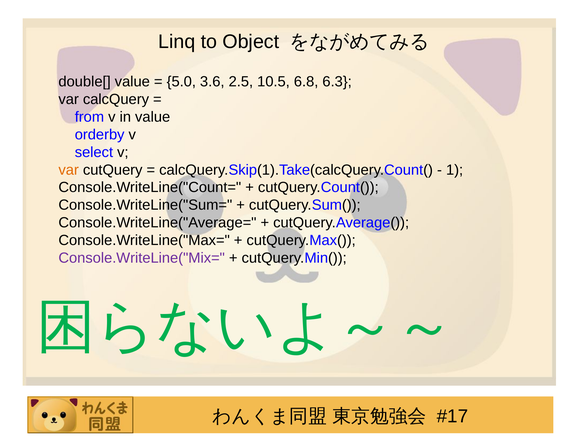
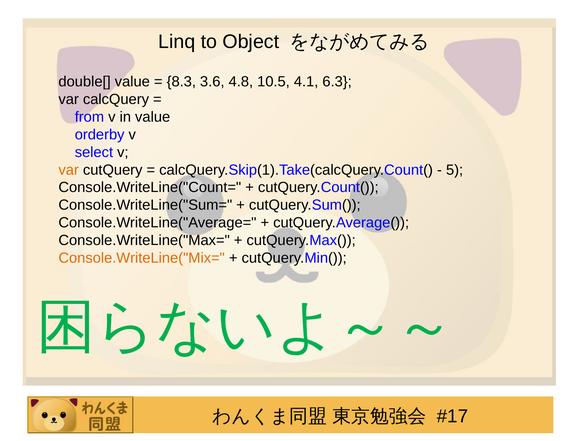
5.0: 5.0 -> 8.3 (181, 82)
2.5: 2.5 -> 4.8 (241, 82)
6.8: 6.8 -> 4.1 (306, 82)
1: 1 -> 5 (455, 170)
Console.WriteLine("Mix= colour: purple -> orange (142, 258)
